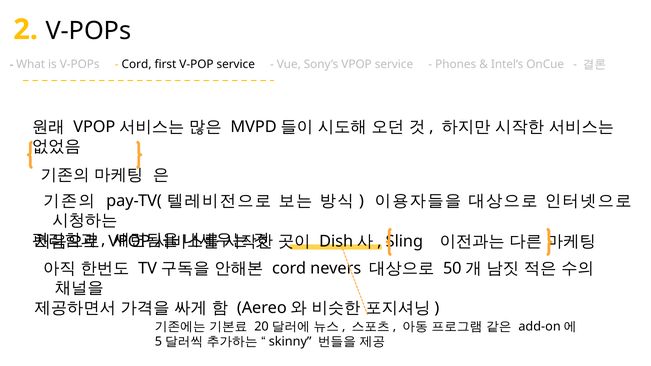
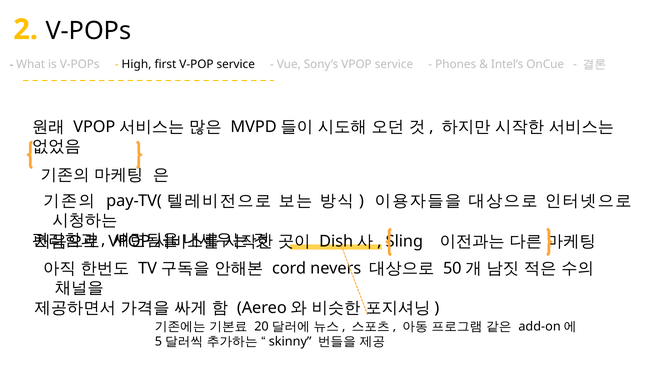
Cord: Cord -> High (137, 64)
